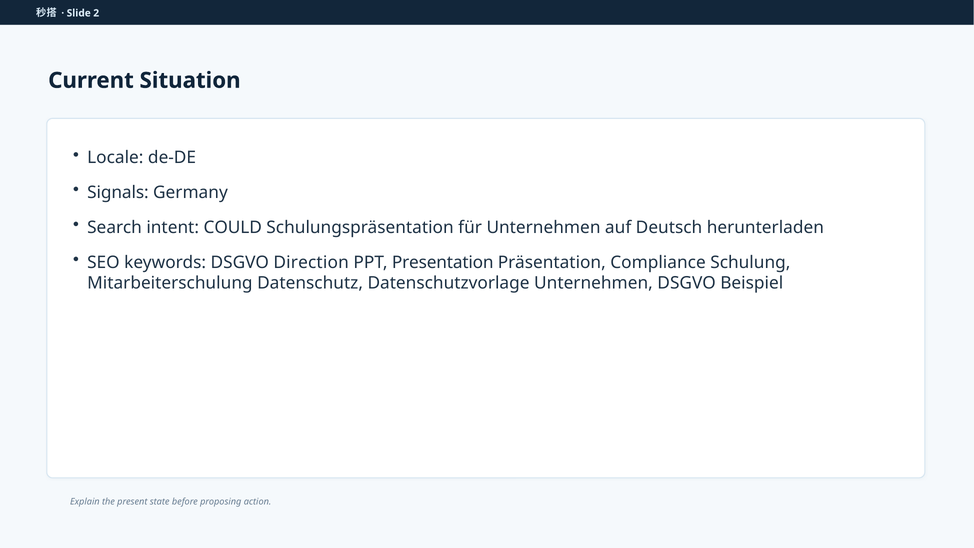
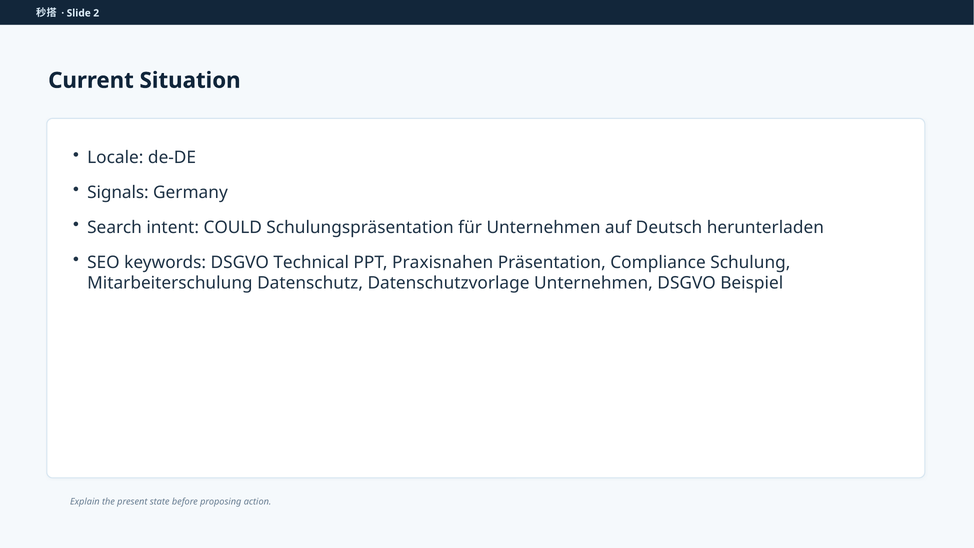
Direction: Direction -> Technical (311, 262)
Presentation: Presentation -> Praxisnahen (443, 262)
